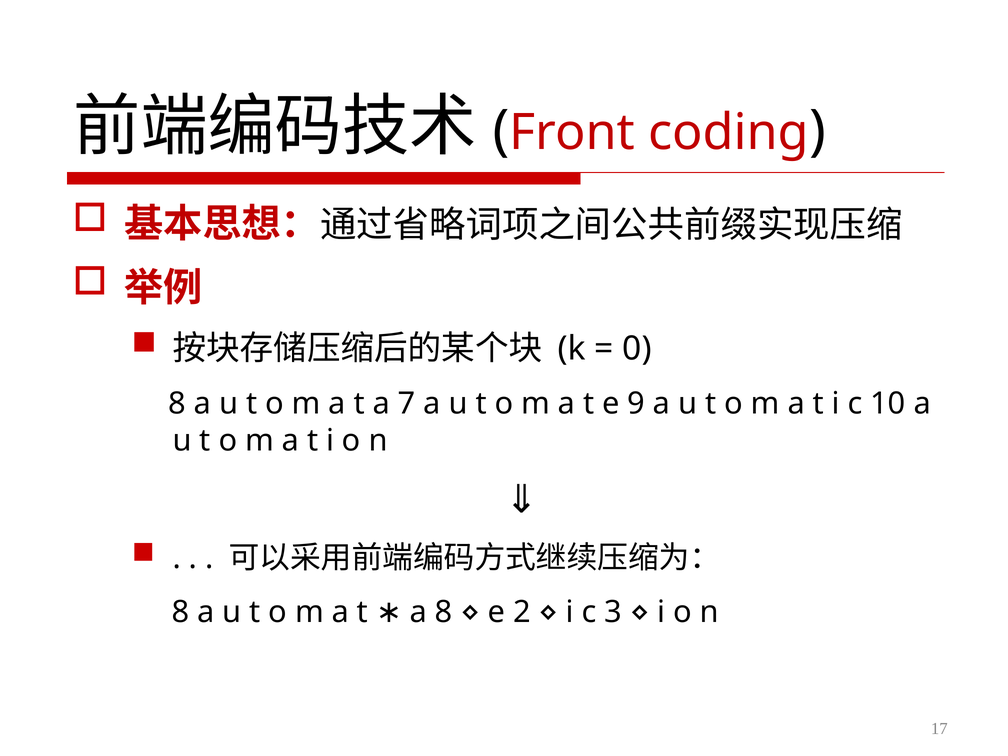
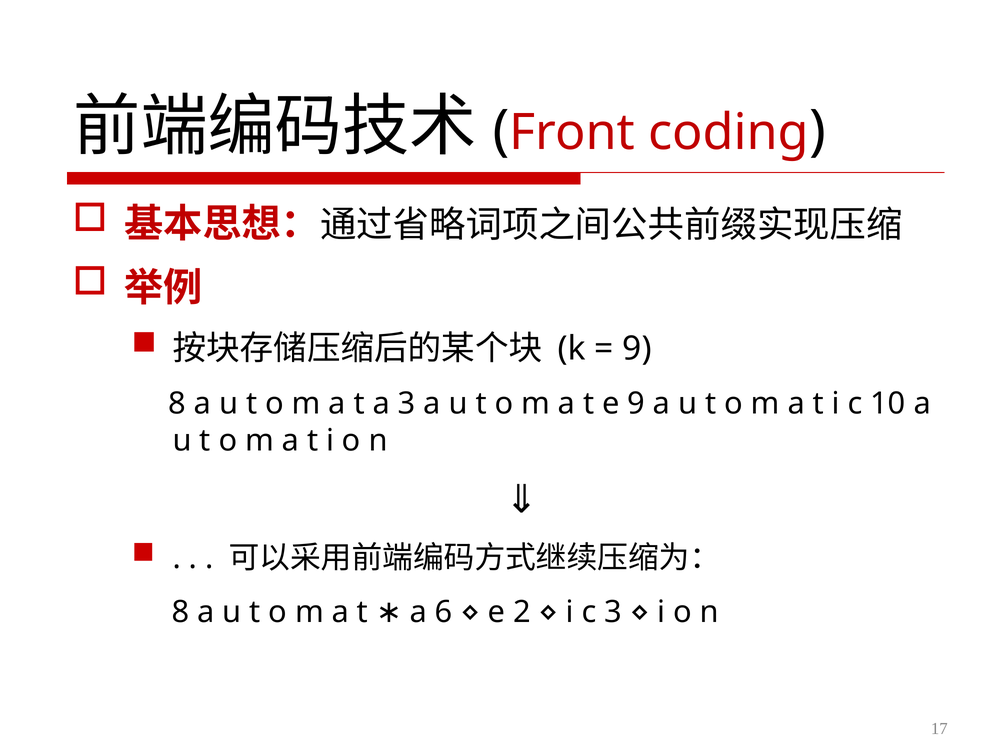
0: 0 -> 9 (637, 348)
a 7: 7 -> 3 (407, 404)
a 8: 8 -> 6 (444, 612)
